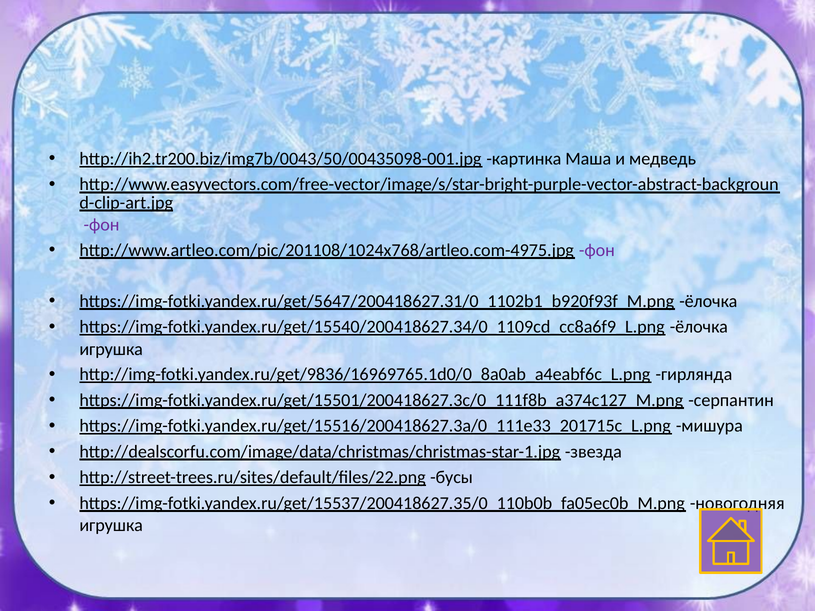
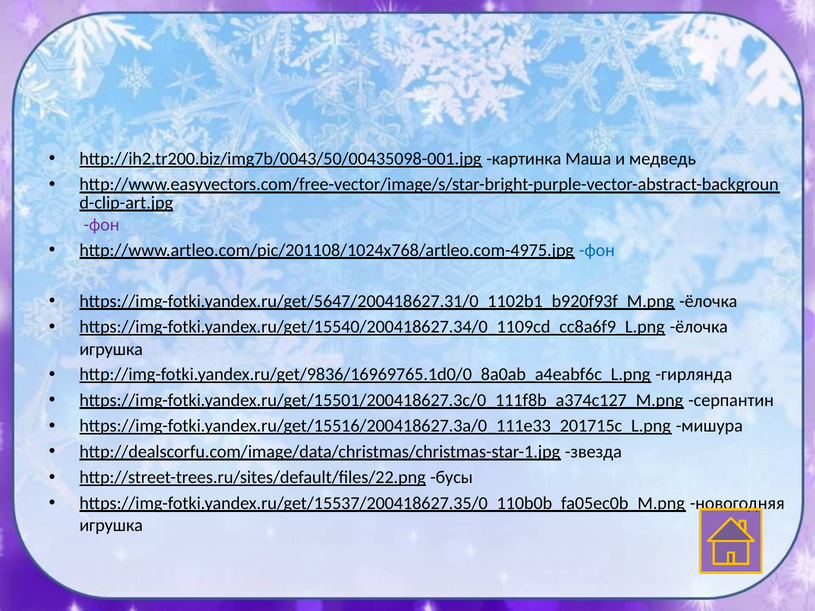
фон colour: purple -> blue (597, 250)
